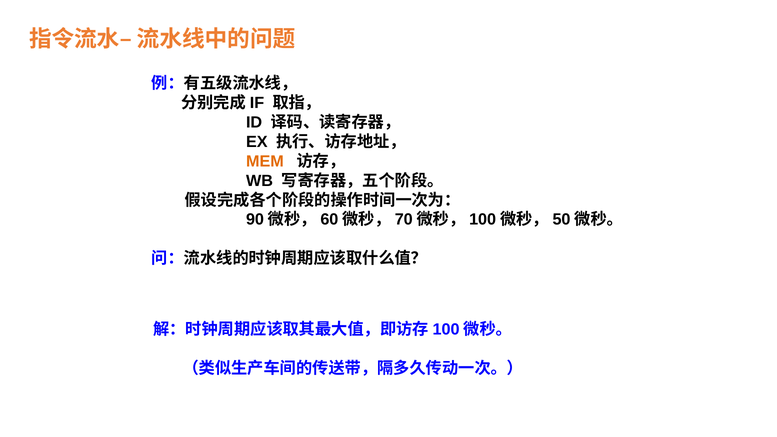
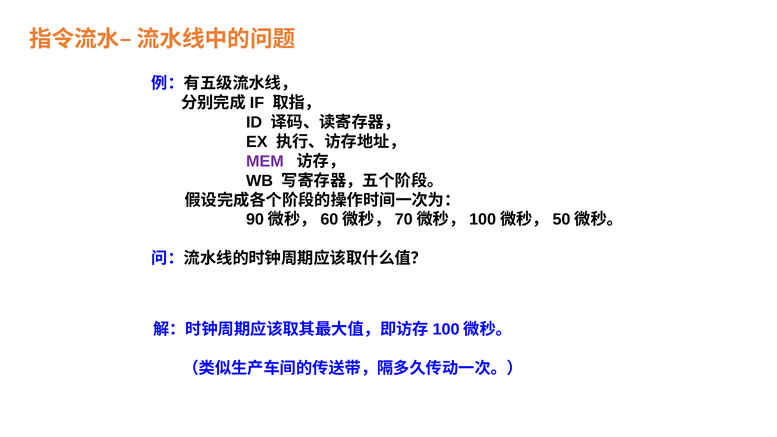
MEM colour: orange -> purple (265, 161)
